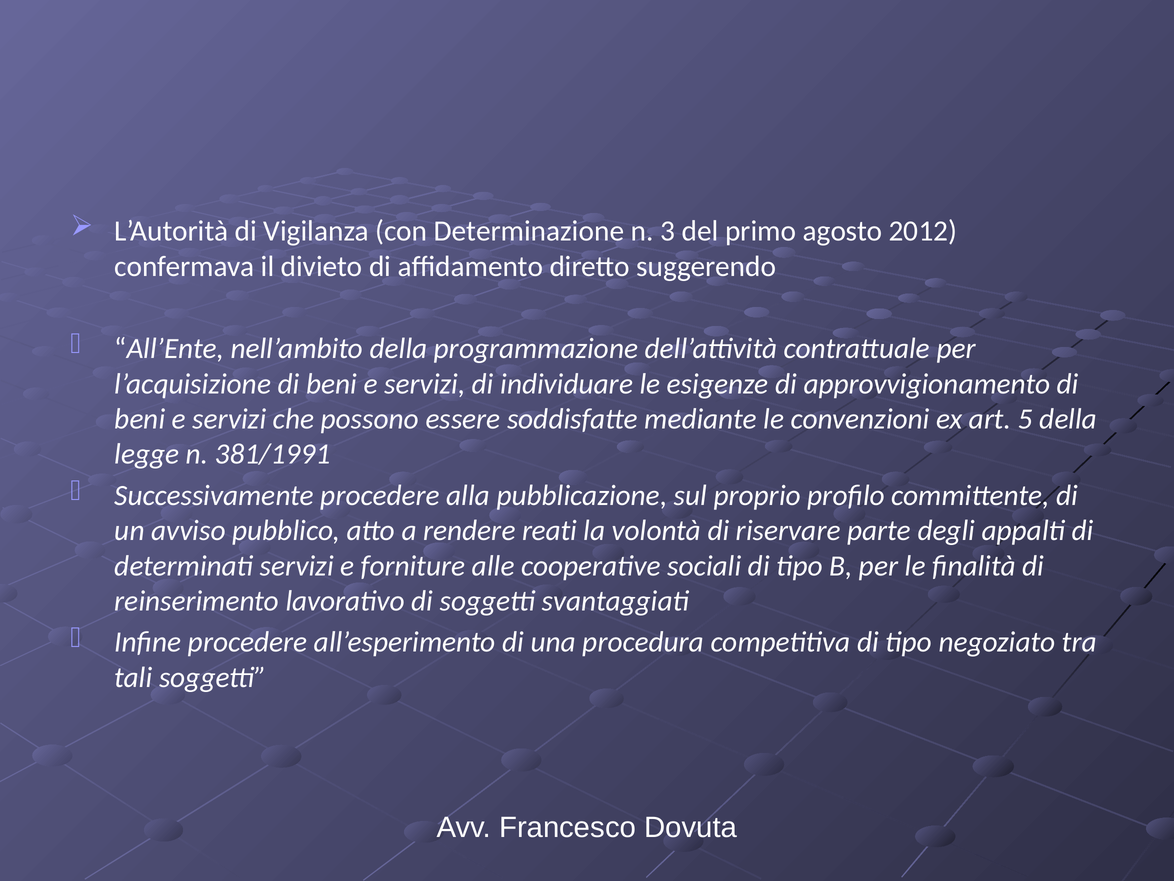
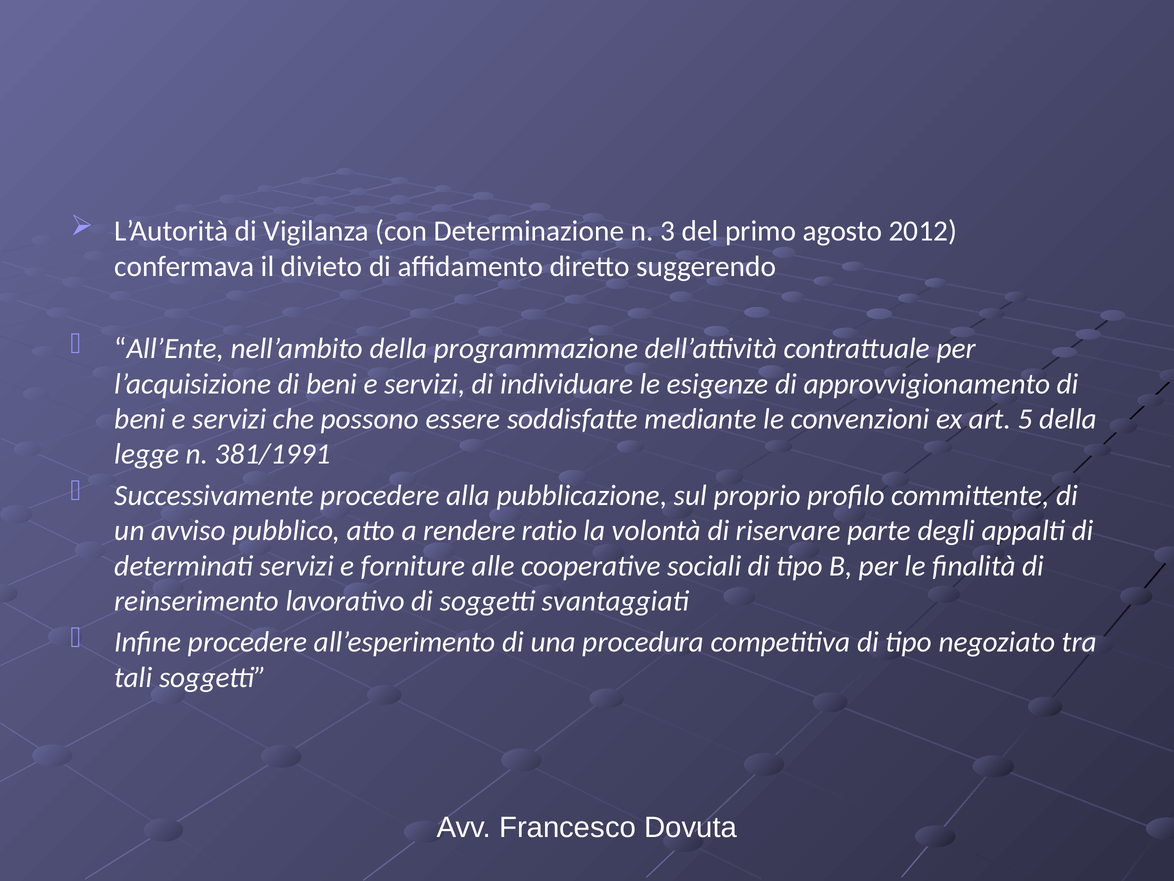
reati: reati -> ratio (550, 530)
